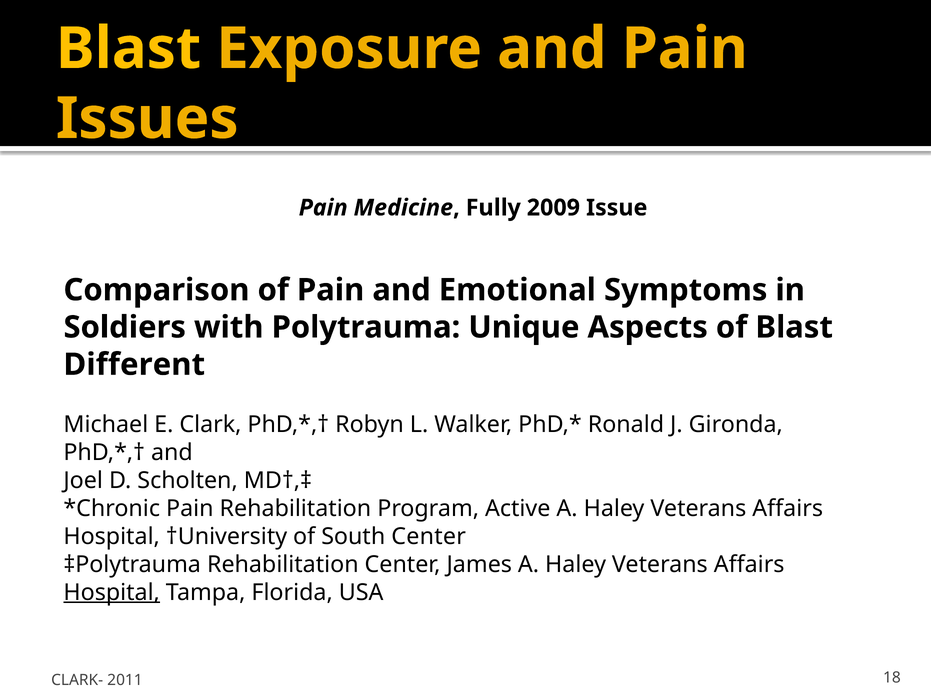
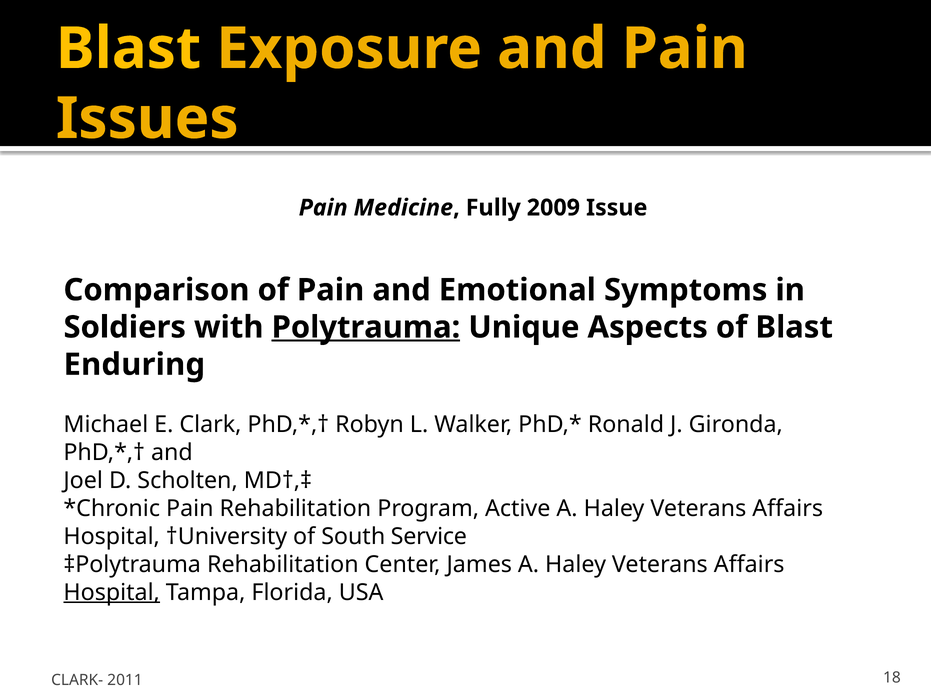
Polytrauma underline: none -> present (366, 327)
Different: Different -> Enduring (134, 364)
South Center: Center -> Service (429, 536)
